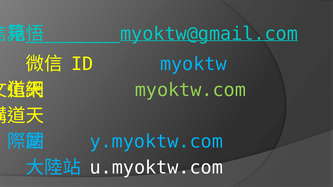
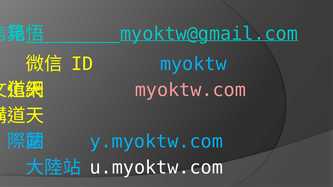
myoktw.com colour: light green -> pink (190, 90)
